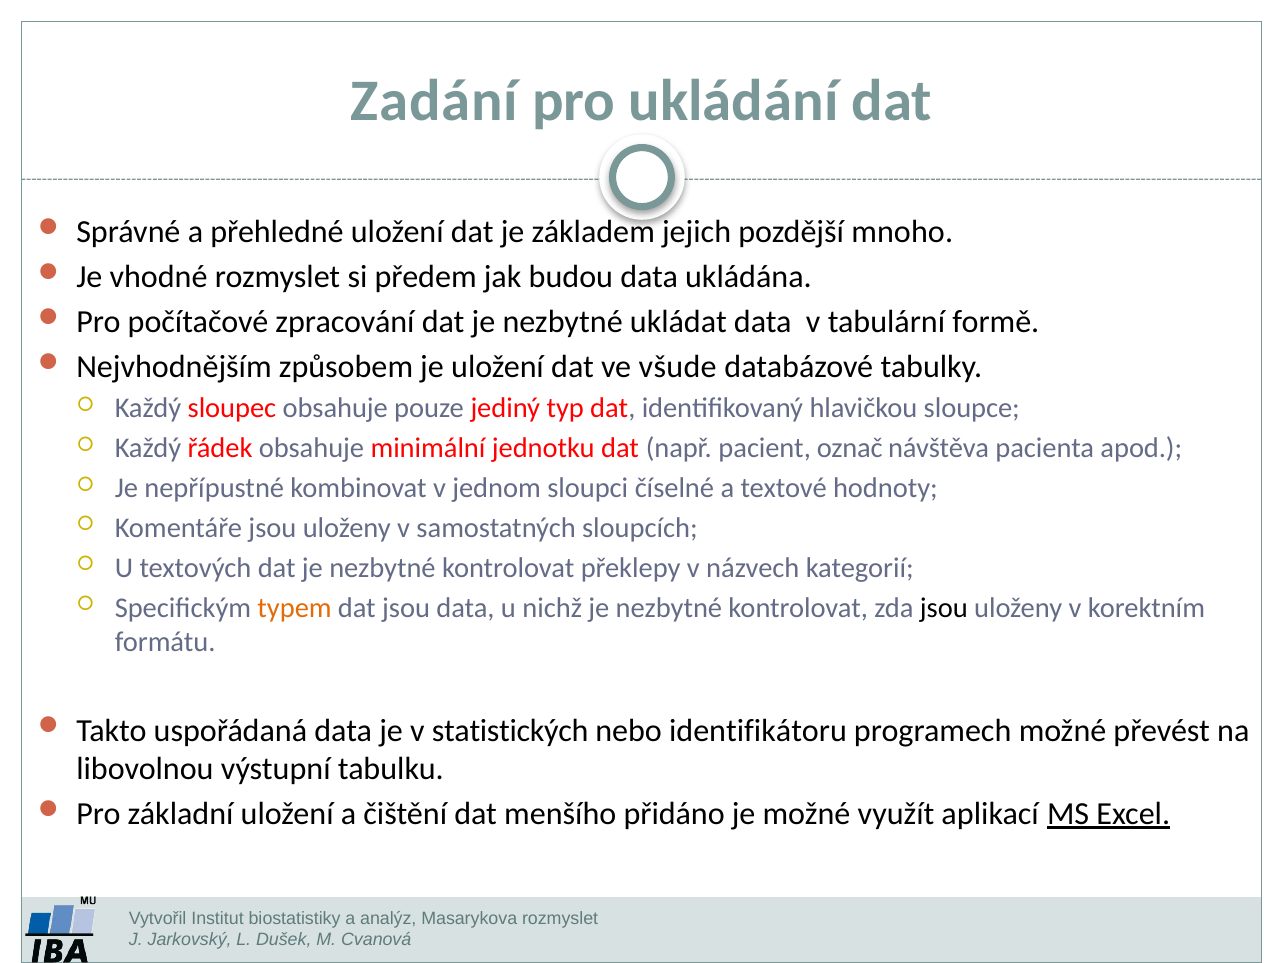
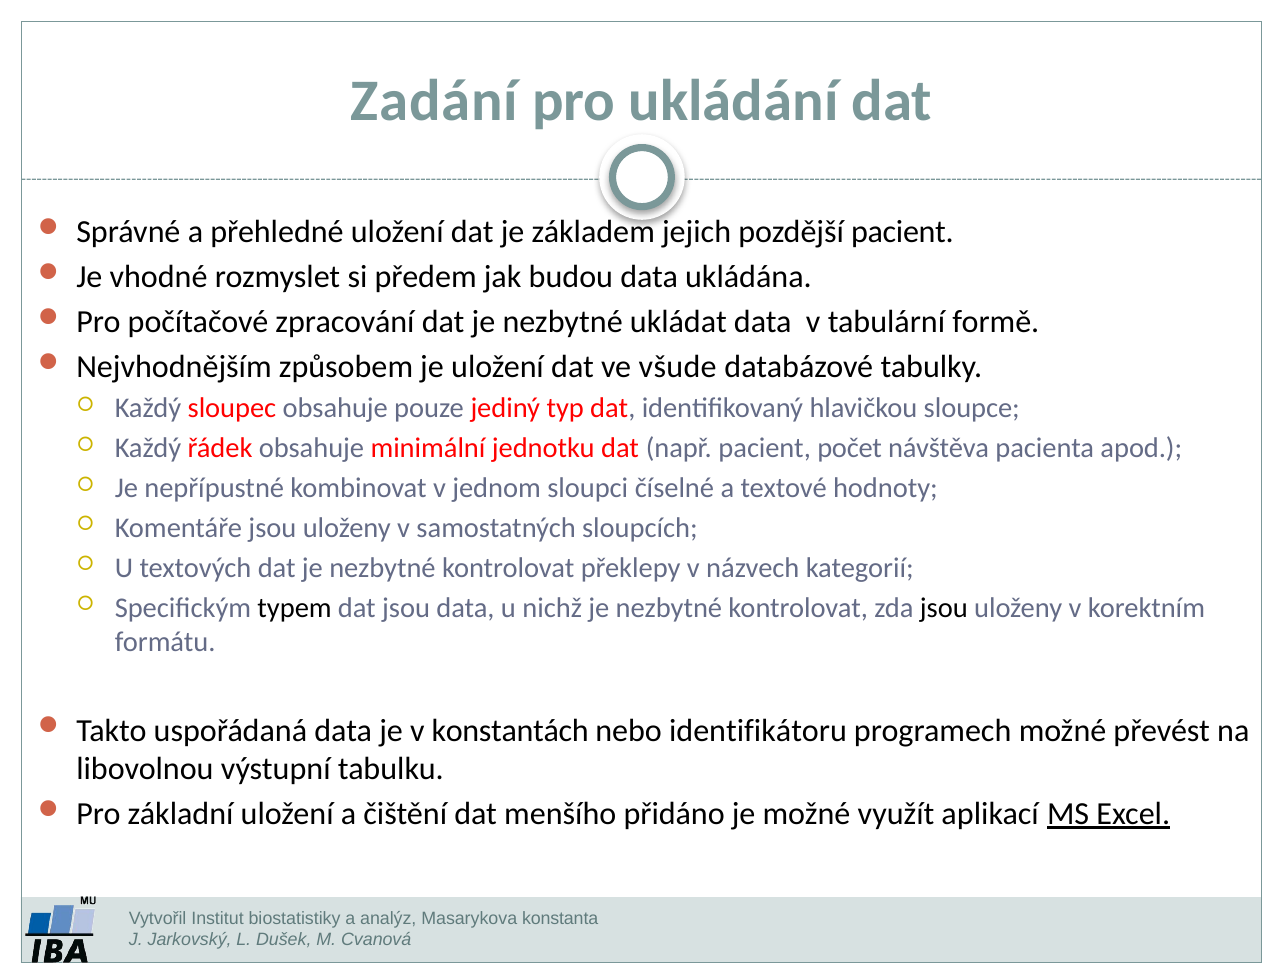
pozdější mnoho: mnoho -> pacient (902, 232)
označ: označ -> počet (850, 448)
typem colour: orange -> black (295, 608)
statistických: statistických -> konstantách (510, 730)
Masarykova rozmyslet: rozmyslet -> konstanta (560, 918)
